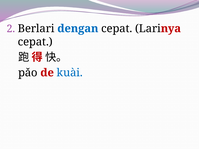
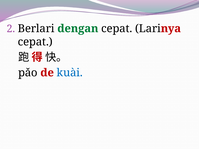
dengan colour: blue -> green (78, 29)
